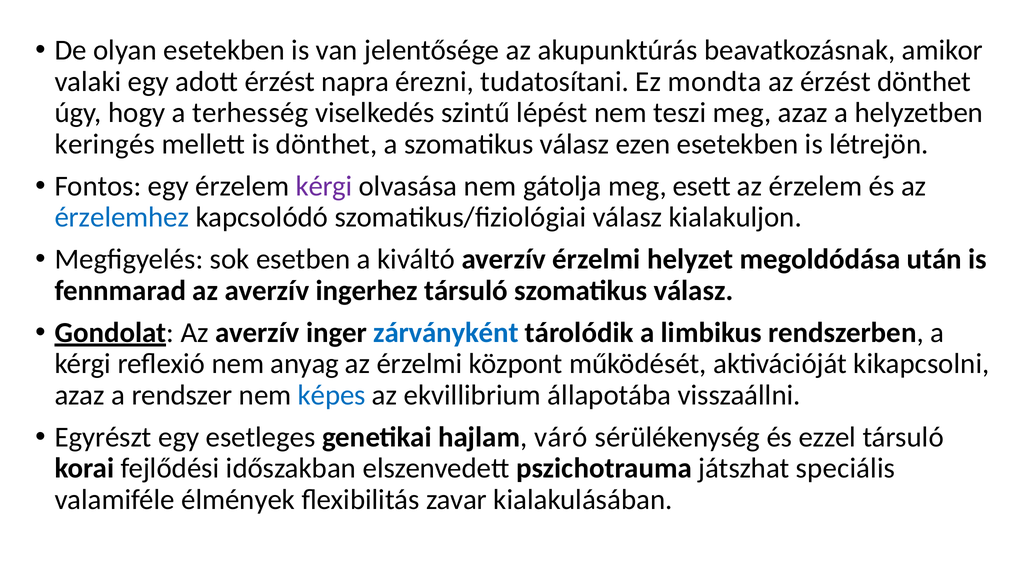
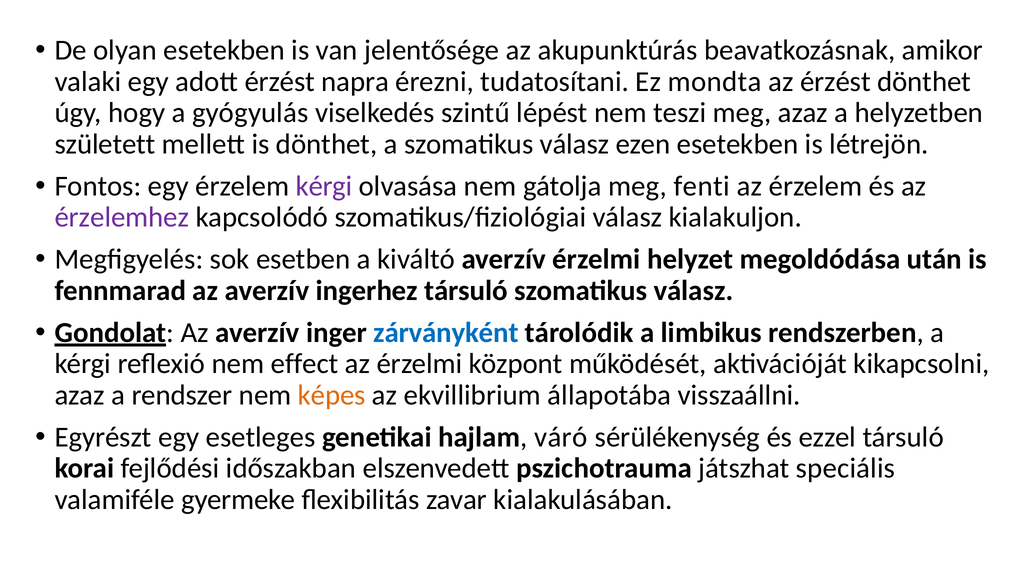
terhesség: terhesség -> gyógyulás (250, 113)
keringés: keringés -> született (105, 144)
esett: esett -> fenti (702, 186)
érzelemhez colour: blue -> purple (122, 217)
anyag: anyag -> effect (305, 364)
képes colour: blue -> orange (332, 395)
élmények: élmények -> gyermeke (238, 500)
